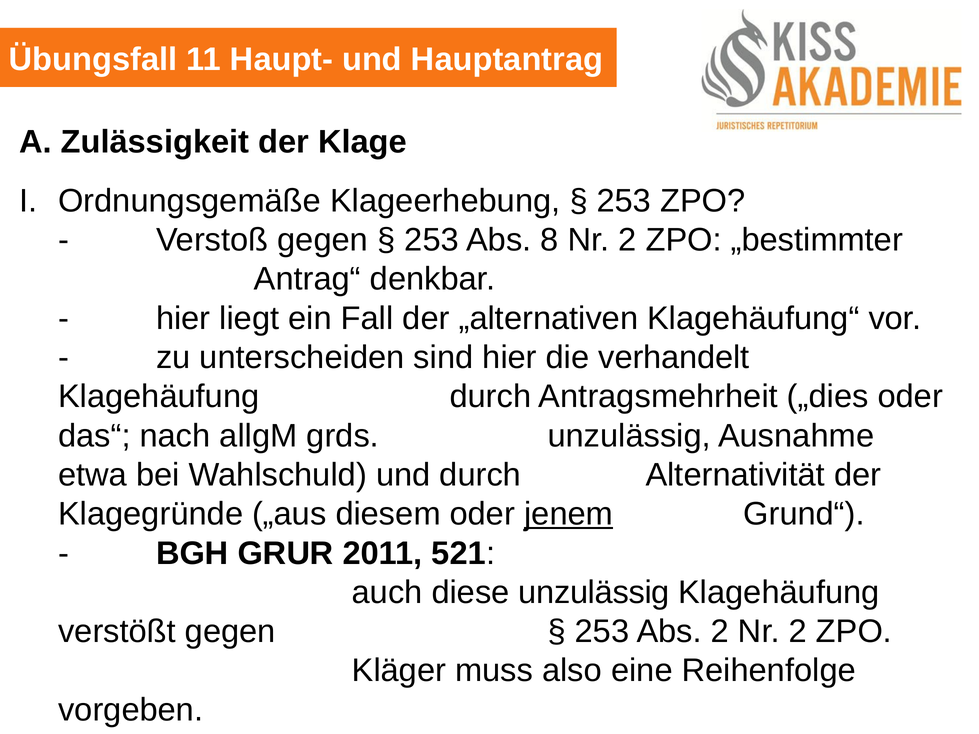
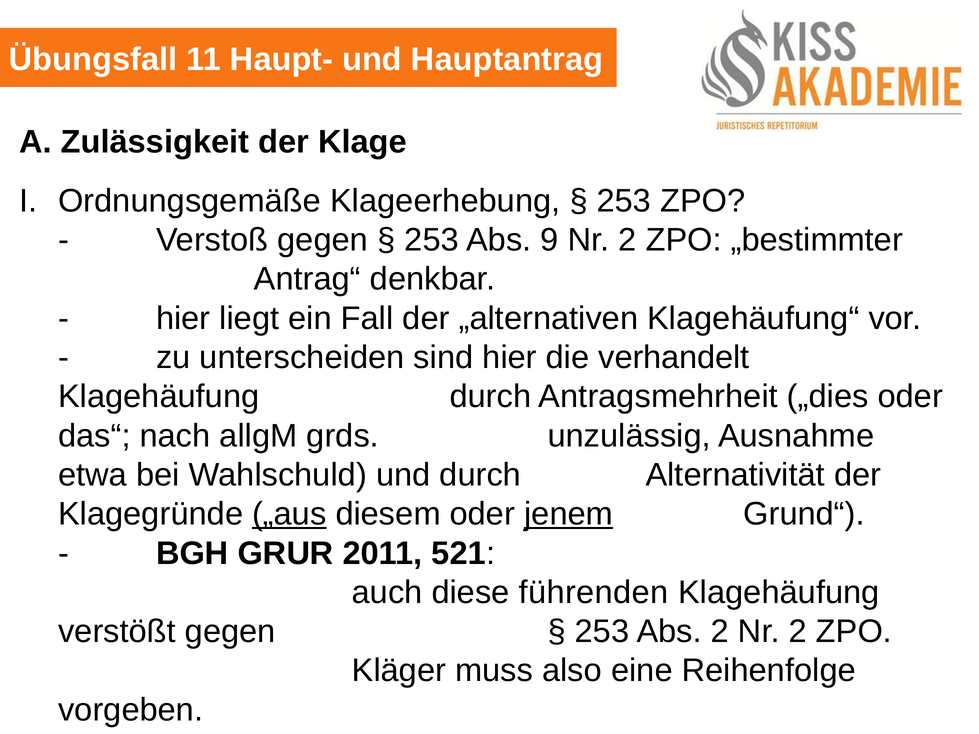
8: 8 -> 9 (550, 240)
„aus underline: none -> present (289, 514)
diese unzulässig: unzulässig -> führenden (594, 593)
